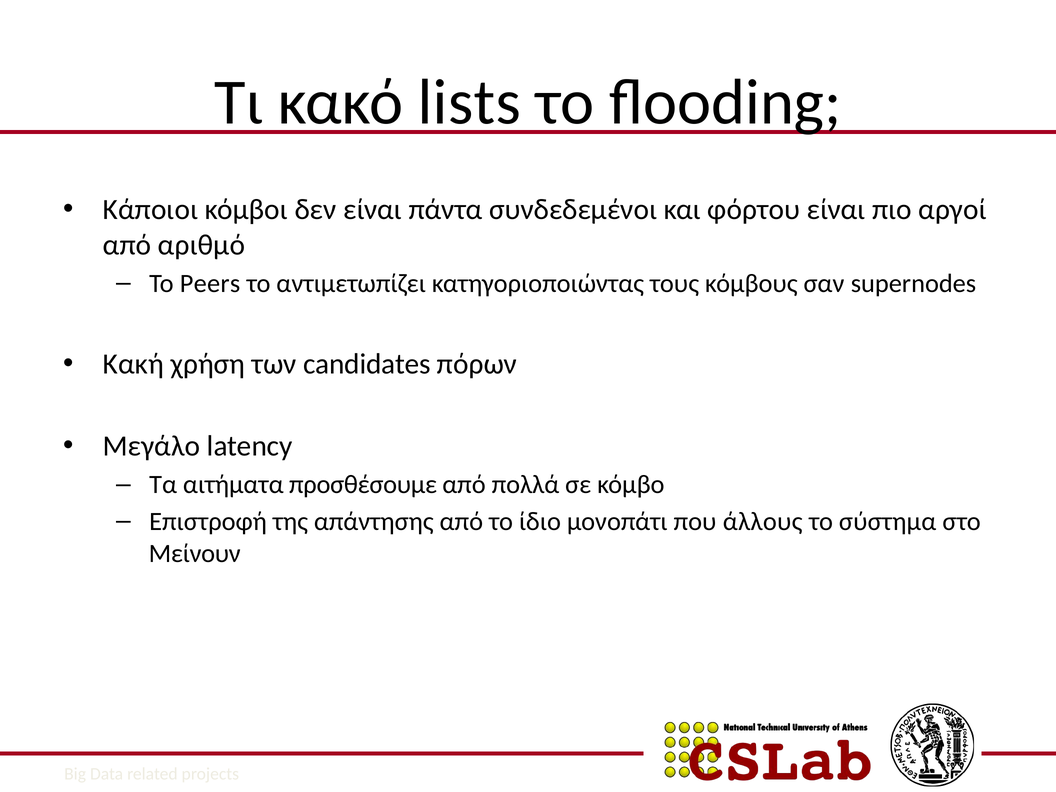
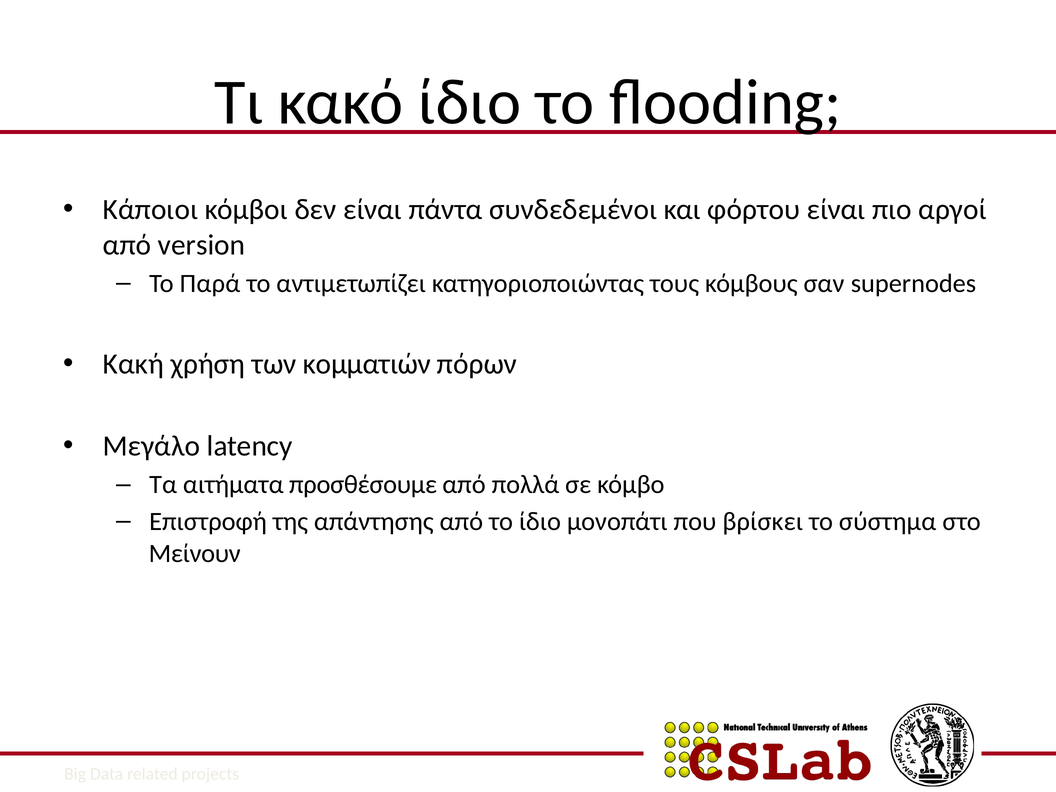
κακό lists: lists -> ίδιο (469, 102)
αριθμό: αριθμό -> version (202, 245)
Peers: Peers -> Παρά (210, 283)
candidates: candidates -> κομματιών (367, 364)
άλλους: άλλους -> βρίσκει (763, 522)
